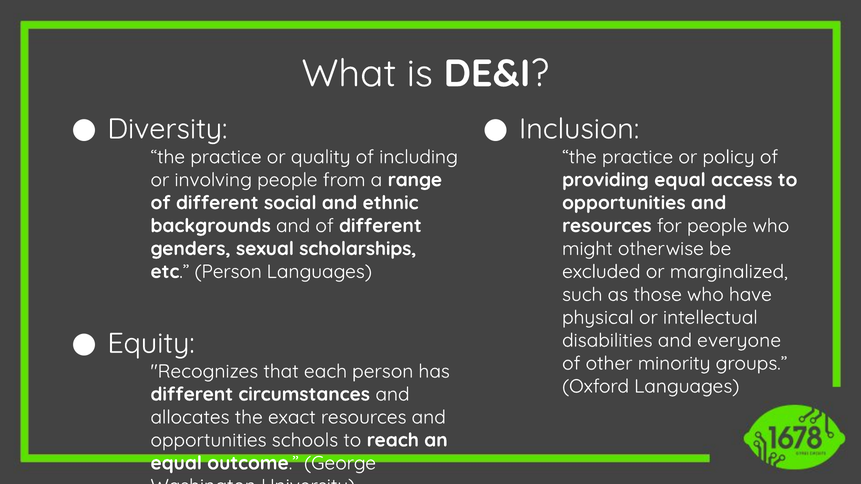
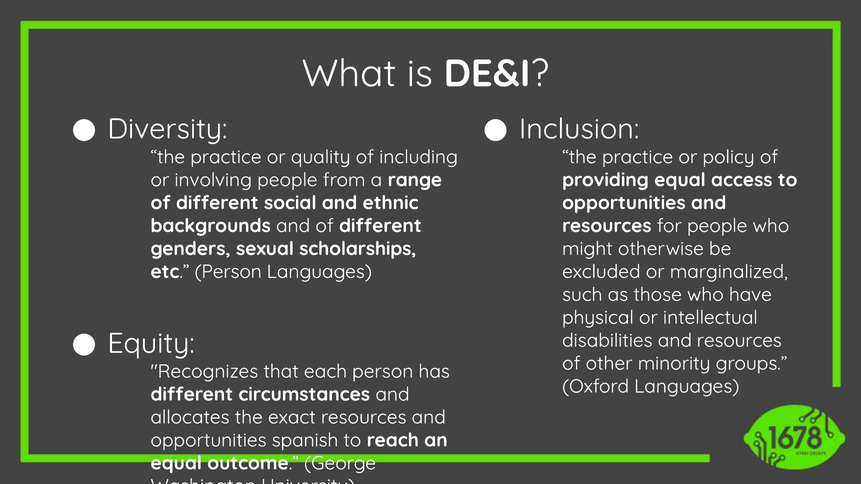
disabilities and everyone: everyone -> resources (739, 341)
schools: schools -> spanish (305, 440)
